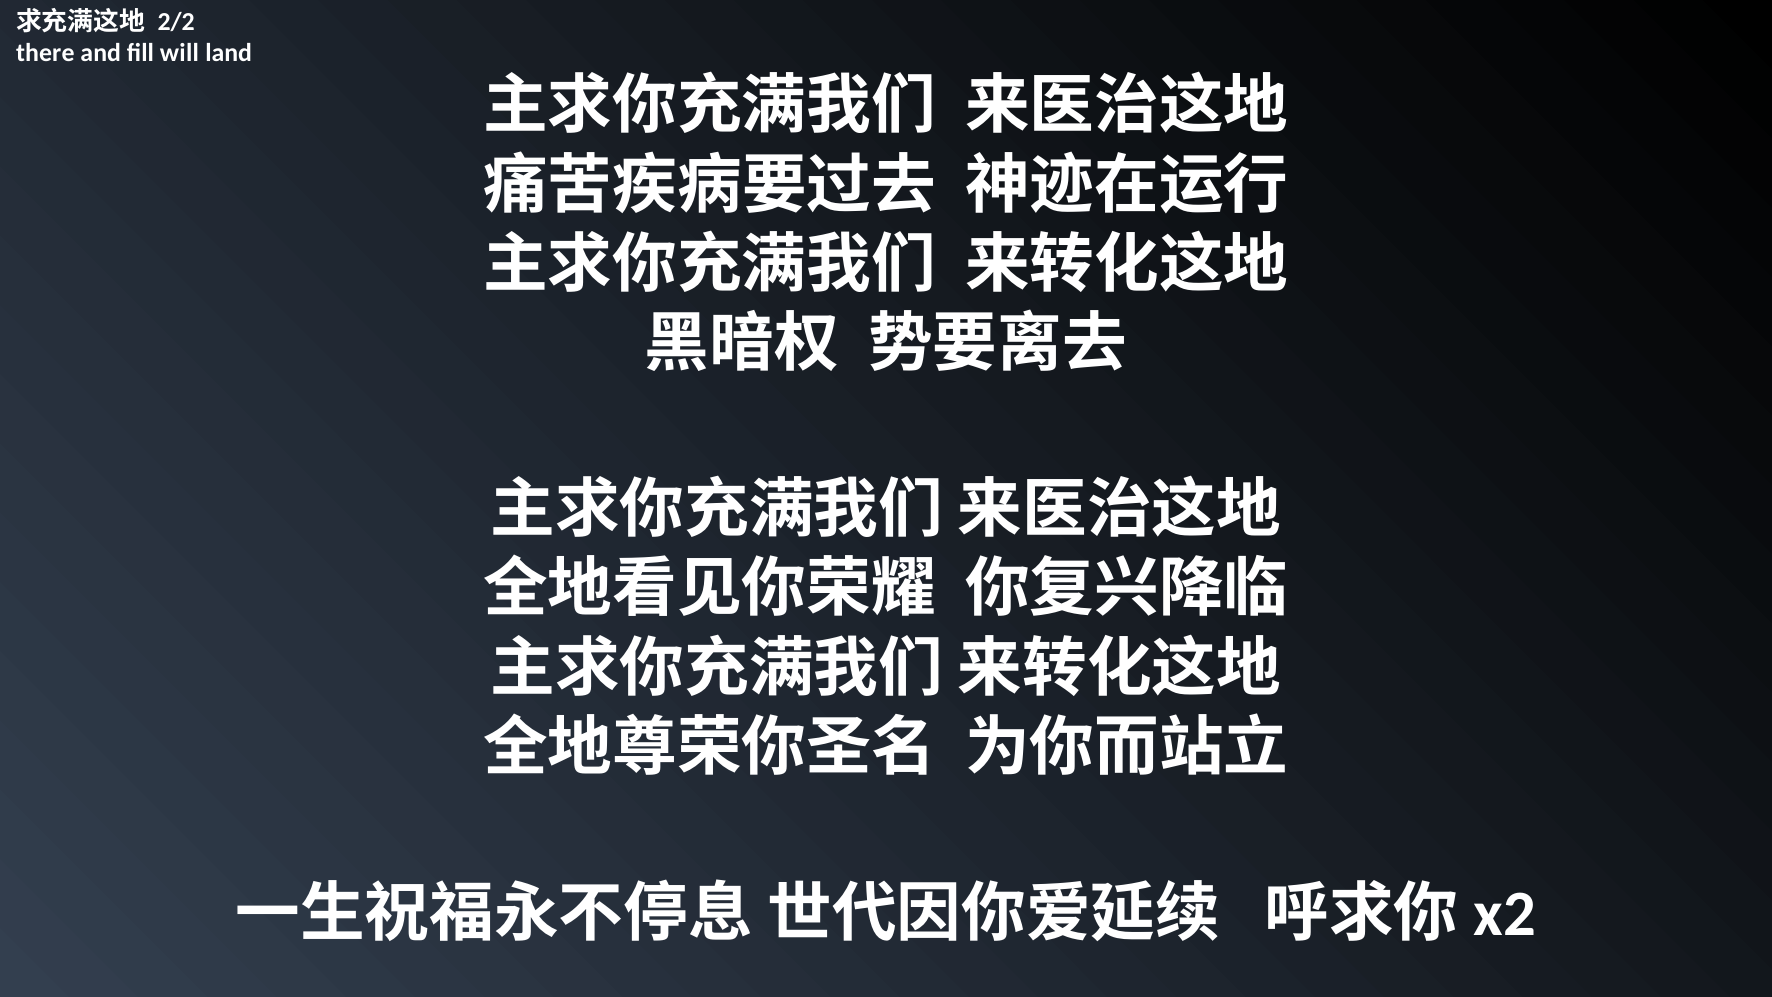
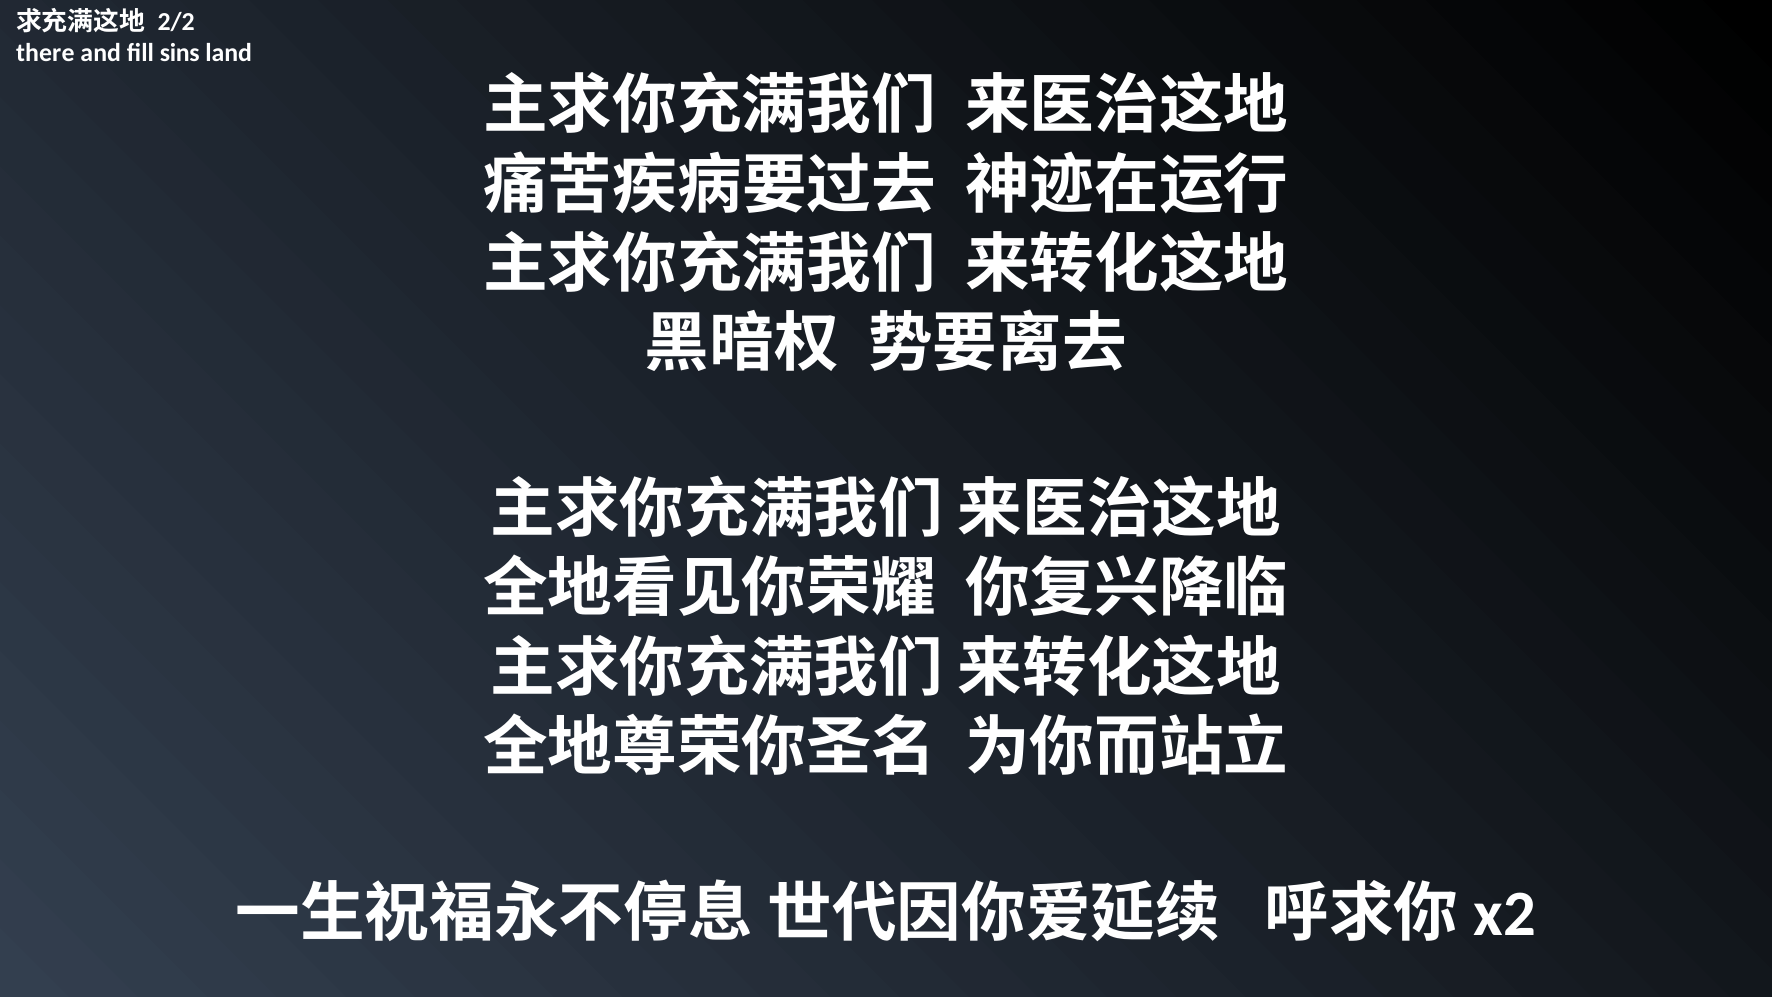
will: will -> sins (180, 53)
